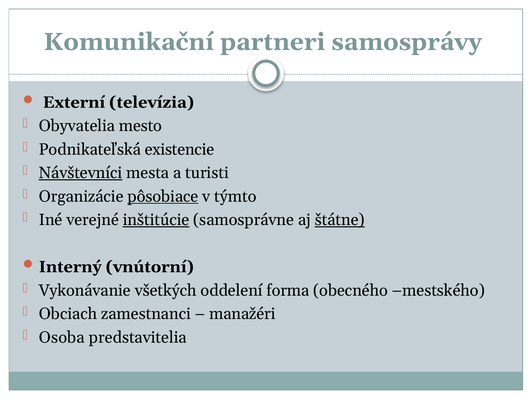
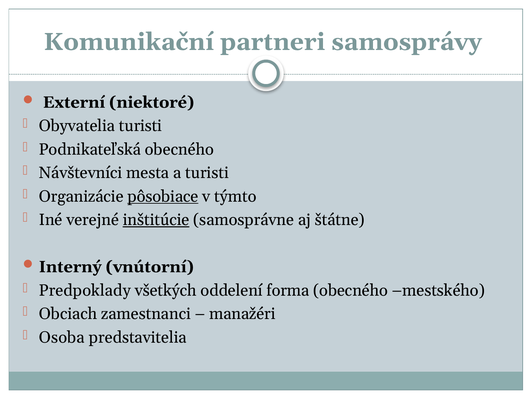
televízia: televízia -> niektoré (152, 102)
Obyvatelia mesto: mesto -> turisti (140, 126)
Podnikateľská existencie: existencie -> obecného (179, 149)
Návštevníci underline: present -> none (81, 173)
štátne underline: present -> none (340, 220)
Vykonávanie: Vykonávanie -> Predpoklady (85, 290)
